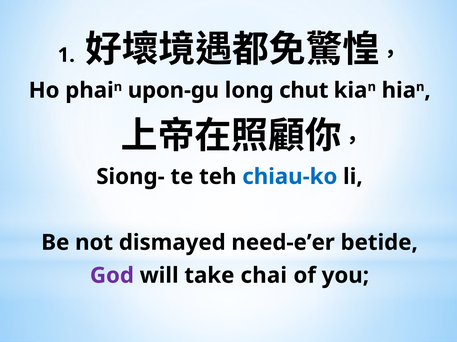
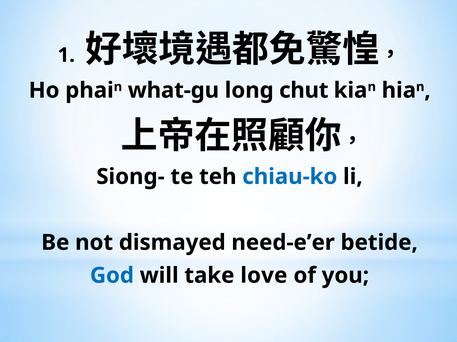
upon-gu: upon-gu -> what-gu (173, 91)
God colour: purple -> blue (112, 276)
chai: chai -> love (264, 276)
